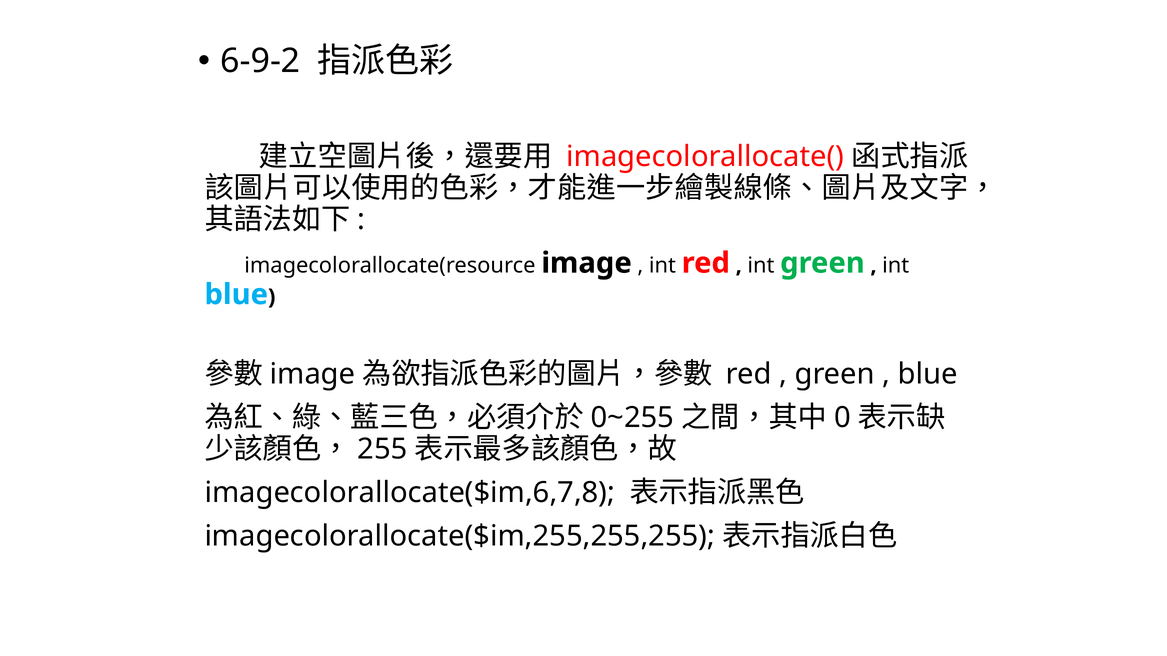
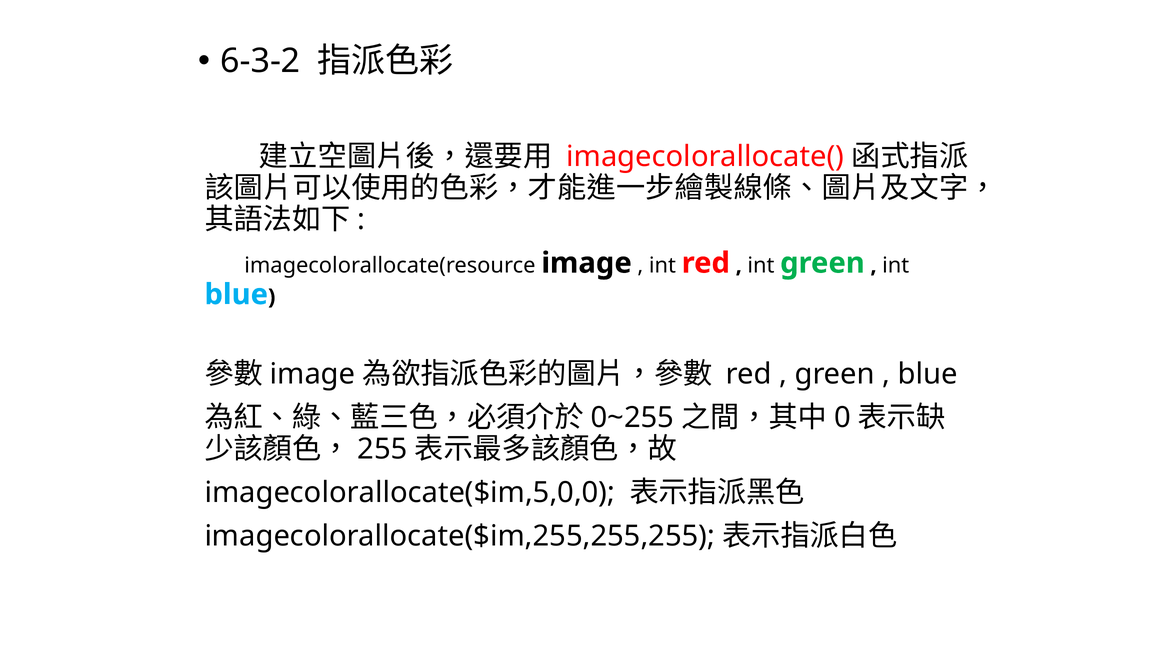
6-9-2: 6-9-2 -> 6-3-2 (260, 61)
imagecolorallocate($im,6,7,8: imagecolorallocate($im,6,7,8 -> imagecolorallocate($im,5,0,0 (410, 493)
